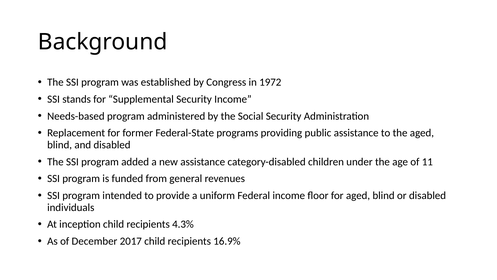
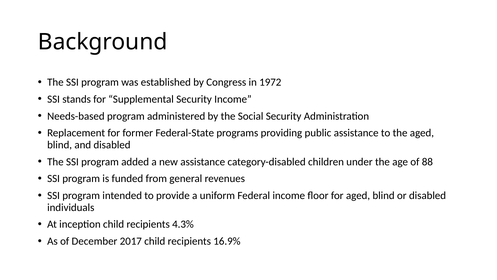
11: 11 -> 88 (427, 162)
